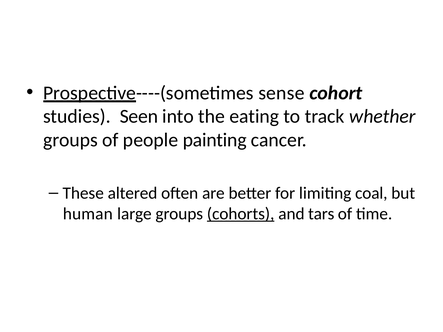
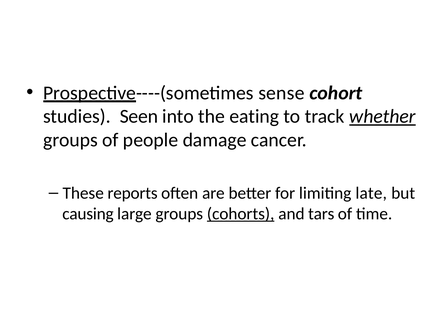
whether underline: none -> present (382, 117)
painting: painting -> damage (215, 140)
altered: altered -> reports (133, 193)
coal: coal -> late (371, 193)
human: human -> causing (88, 214)
